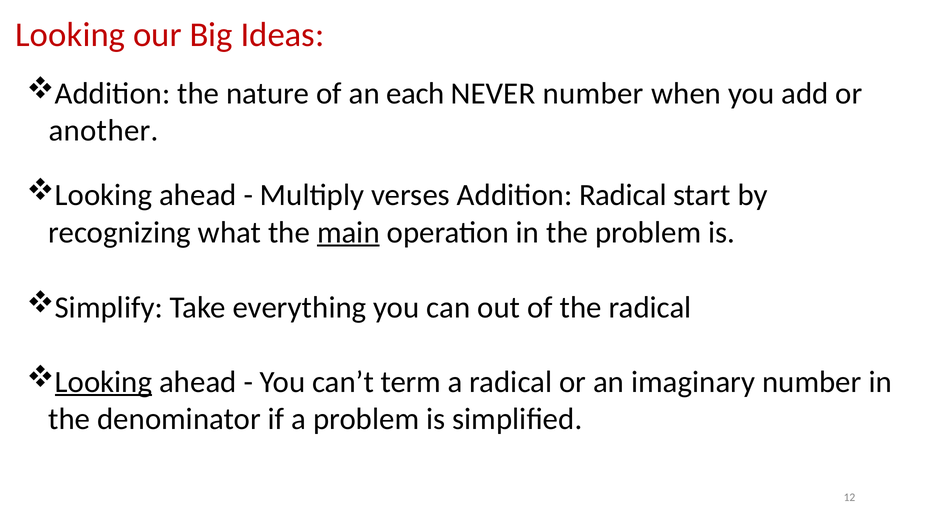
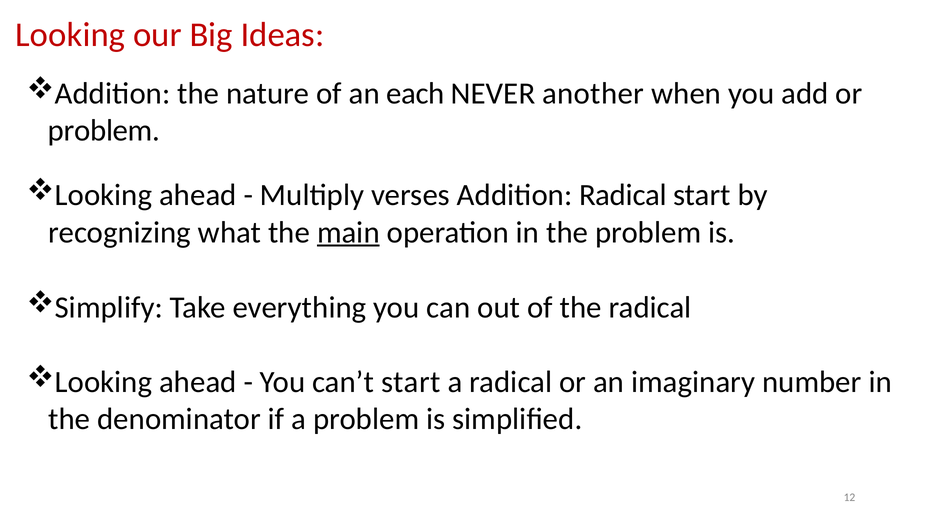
NEVER number: number -> another (593, 94)
another: another -> problem (104, 131)
Looking underline: present -> none (104, 382)
can’t term: term -> start (411, 382)
